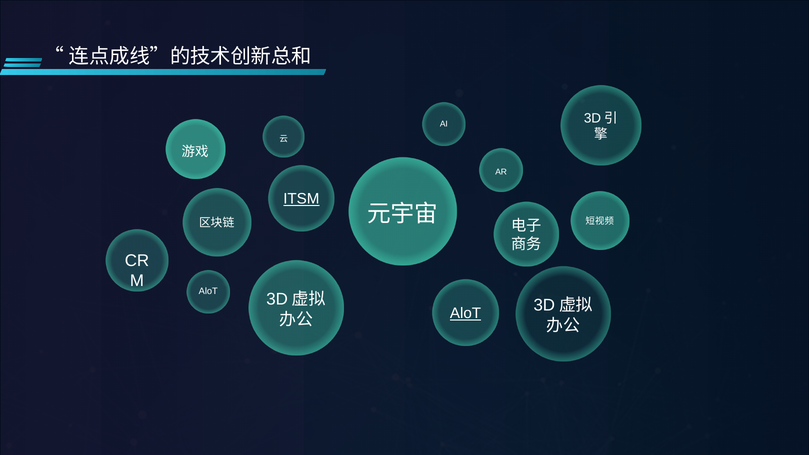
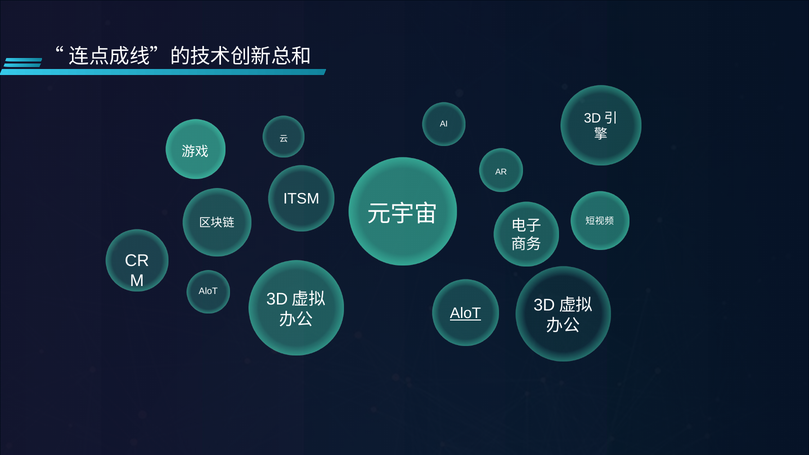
ITSM underline: present -> none (301, 199)
